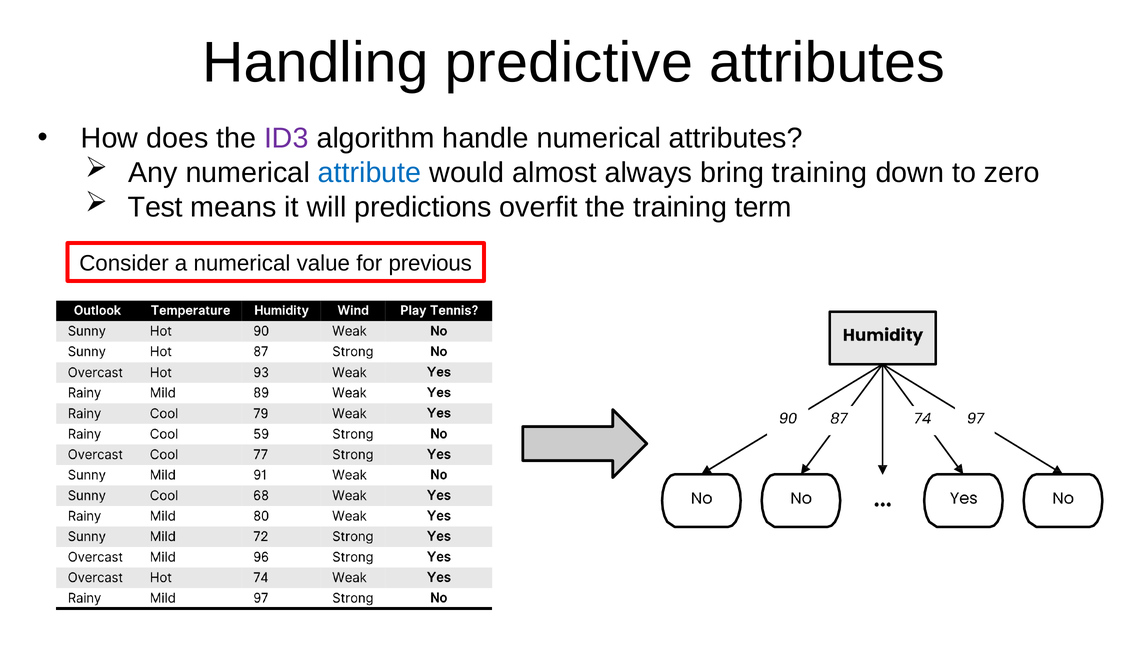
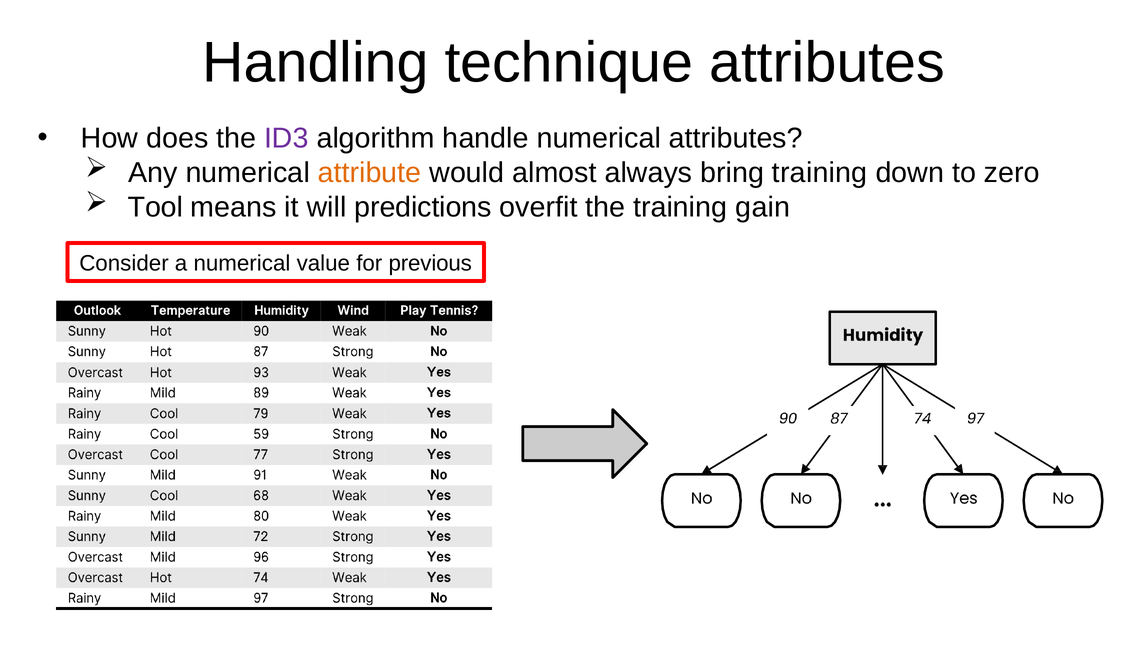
predictive: predictive -> technique (569, 63)
attribute colour: blue -> orange (370, 173)
Test: Test -> Tool (155, 207)
term: term -> gain (763, 207)
